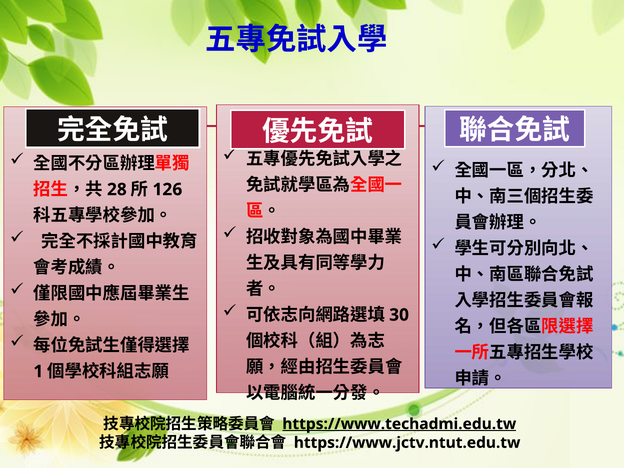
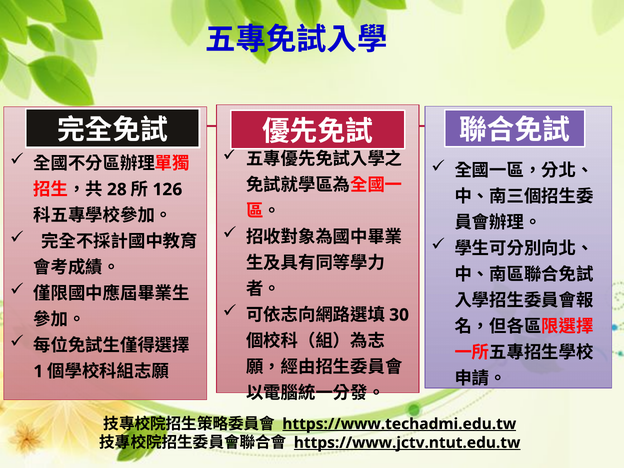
https://www.jctv.ntut.edu.tw underline: none -> present (407, 443)
